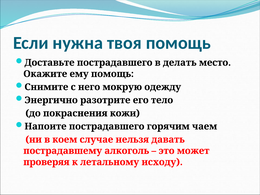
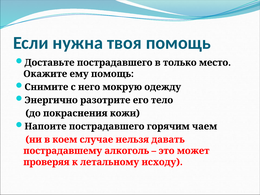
делать: делать -> только (180, 63)
